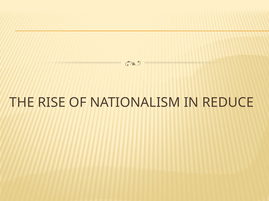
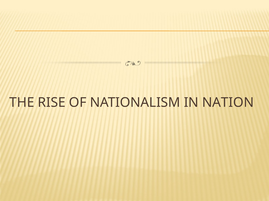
REDUCE: REDUCE -> NATION (228, 103)
